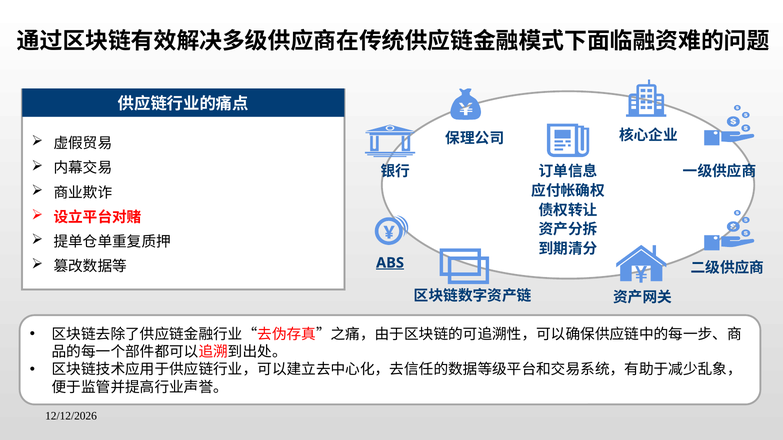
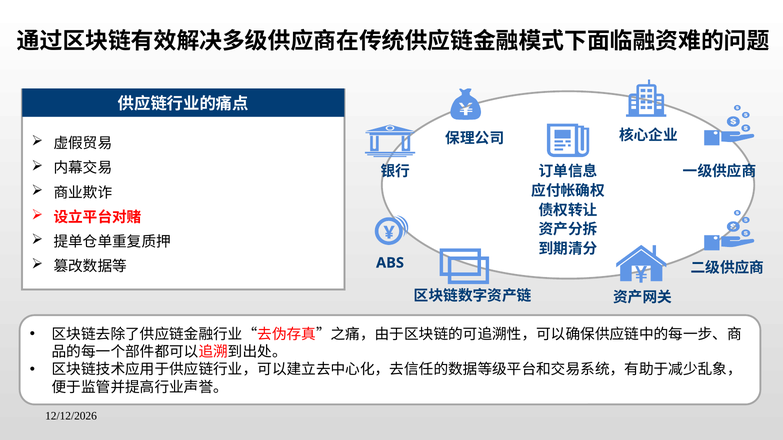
ABS underline: present -> none (390, 263)
